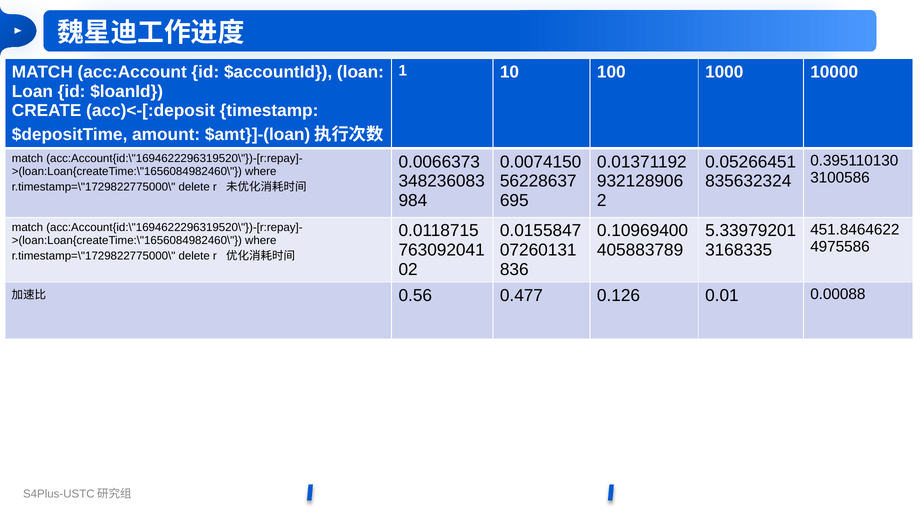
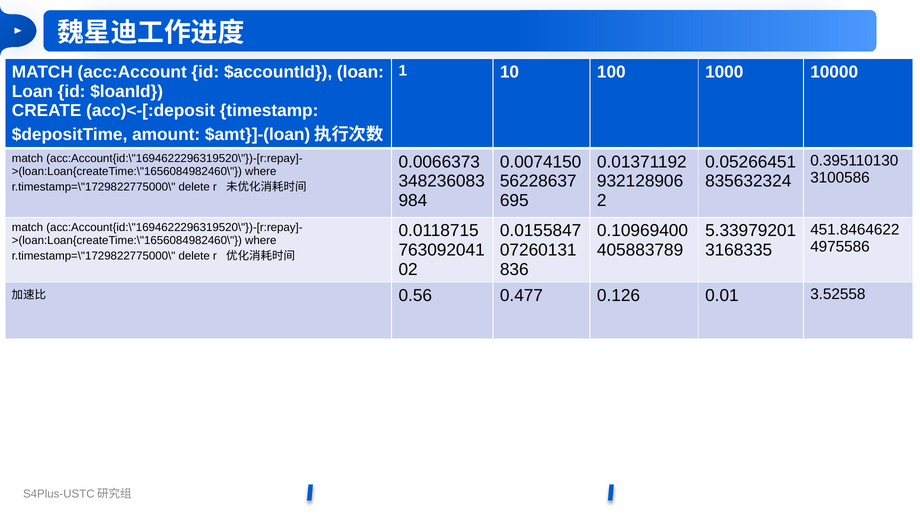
0.00088: 0.00088 -> 3.52558 (838, 295)
